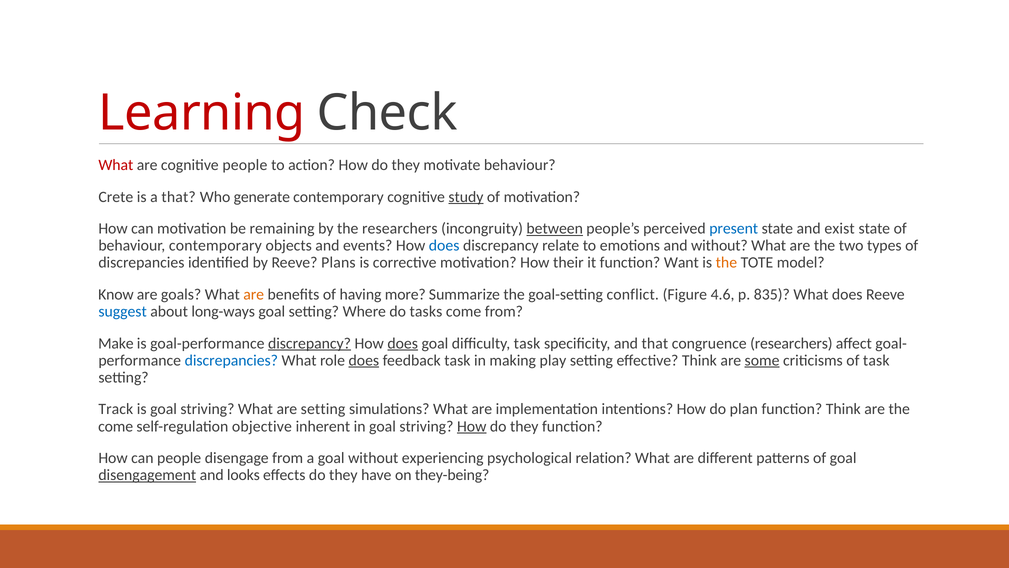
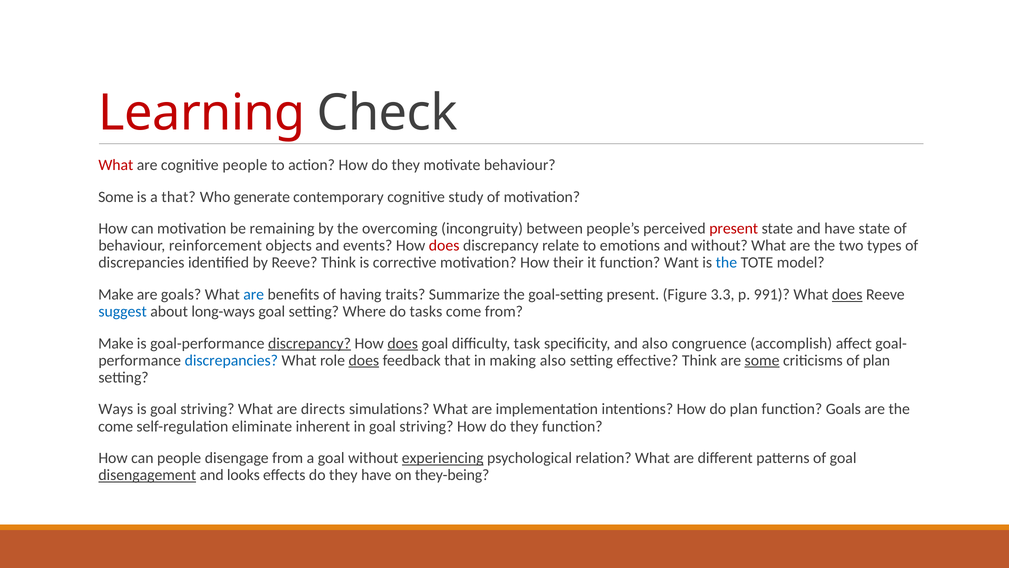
Crete: Crete -> Some (116, 197)
study underline: present -> none (466, 197)
the researchers: researchers -> overcoming (400, 228)
between underline: present -> none (555, 228)
present colour: blue -> red (734, 228)
and exist: exist -> have (840, 228)
behaviour contemporary: contemporary -> reinforcement (215, 246)
does colour: blue -> red (444, 246)
Reeve Plans: Plans -> Think (339, 263)
the colour: orange -> blue (726, 263)
Know: Know -> Make (116, 294)
are colour: orange -> blue (254, 294)
more: more -> traits (405, 294)
goal-setting conflict: conflict -> present (633, 294)
4.6: 4.6 -> 3.3 (723, 294)
835: 835 -> 991 (772, 294)
does underline: none -> present (847, 294)
and that: that -> also (655, 343)
congruence researchers: researchers -> accomplish (791, 343)
feedback task: task -> that (457, 360)
making play: play -> also (553, 360)
of task: task -> plan (876, 360)
Track: Track -> Ways (116, 409)
are setting: setting -> directs (323, 409)
function Think: Think -> Goals (843, 409)
objective: objective -> eliminate (262, 426)
How underline: present -> none (472, 426)
experiencing underline: none -> present (443, 458)
